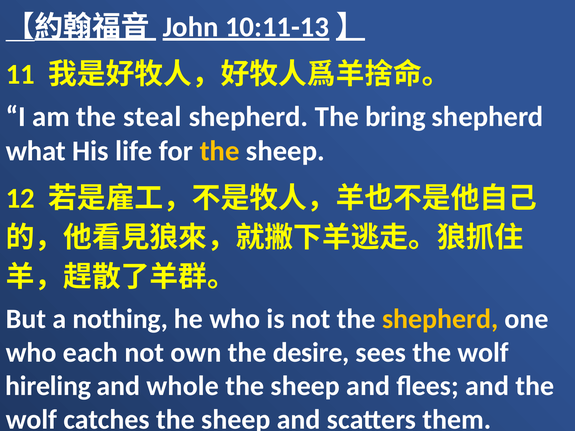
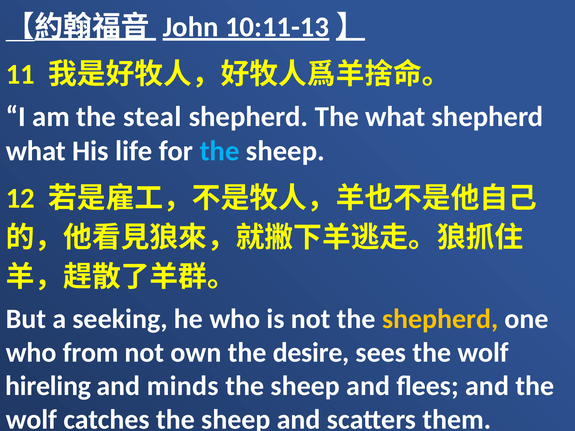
The bring: bring -> what (395, 117)
the colour: yellow -> light blue (220, 151)
nothing: nothing -> seeking (120, 319)
each: each -> from (91, 353)
whole: whole -> minds (183, 386)
